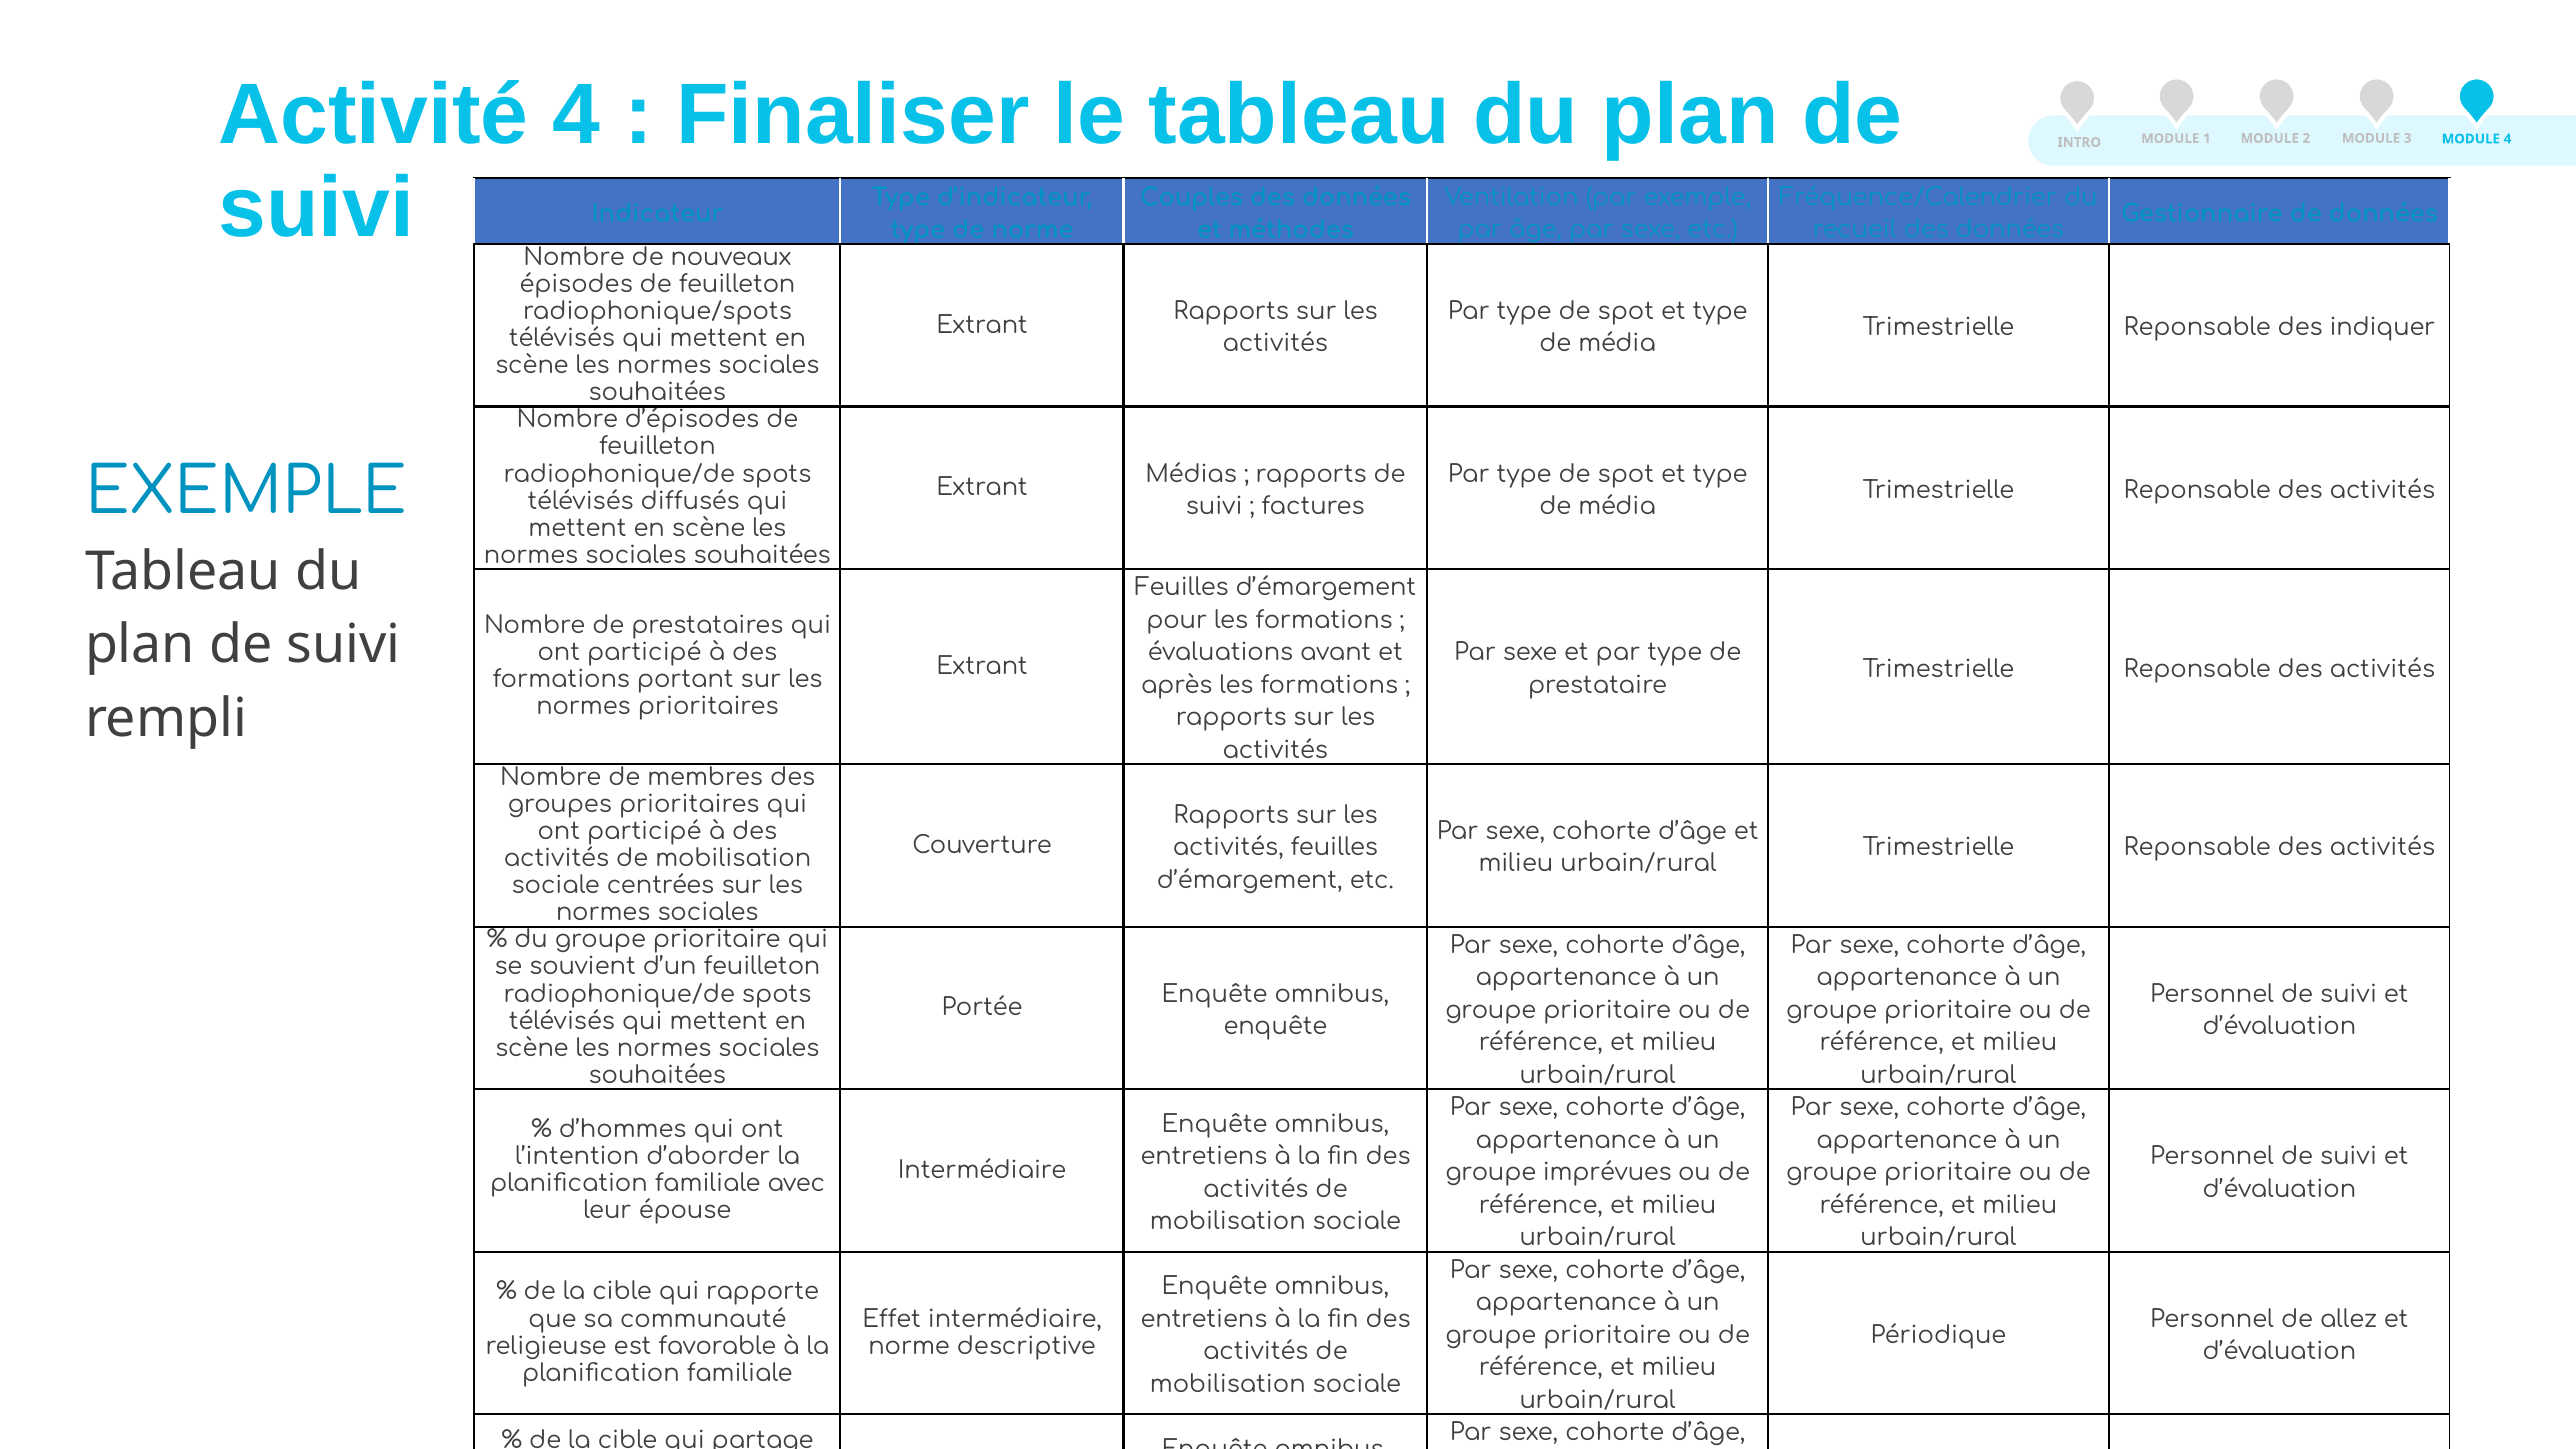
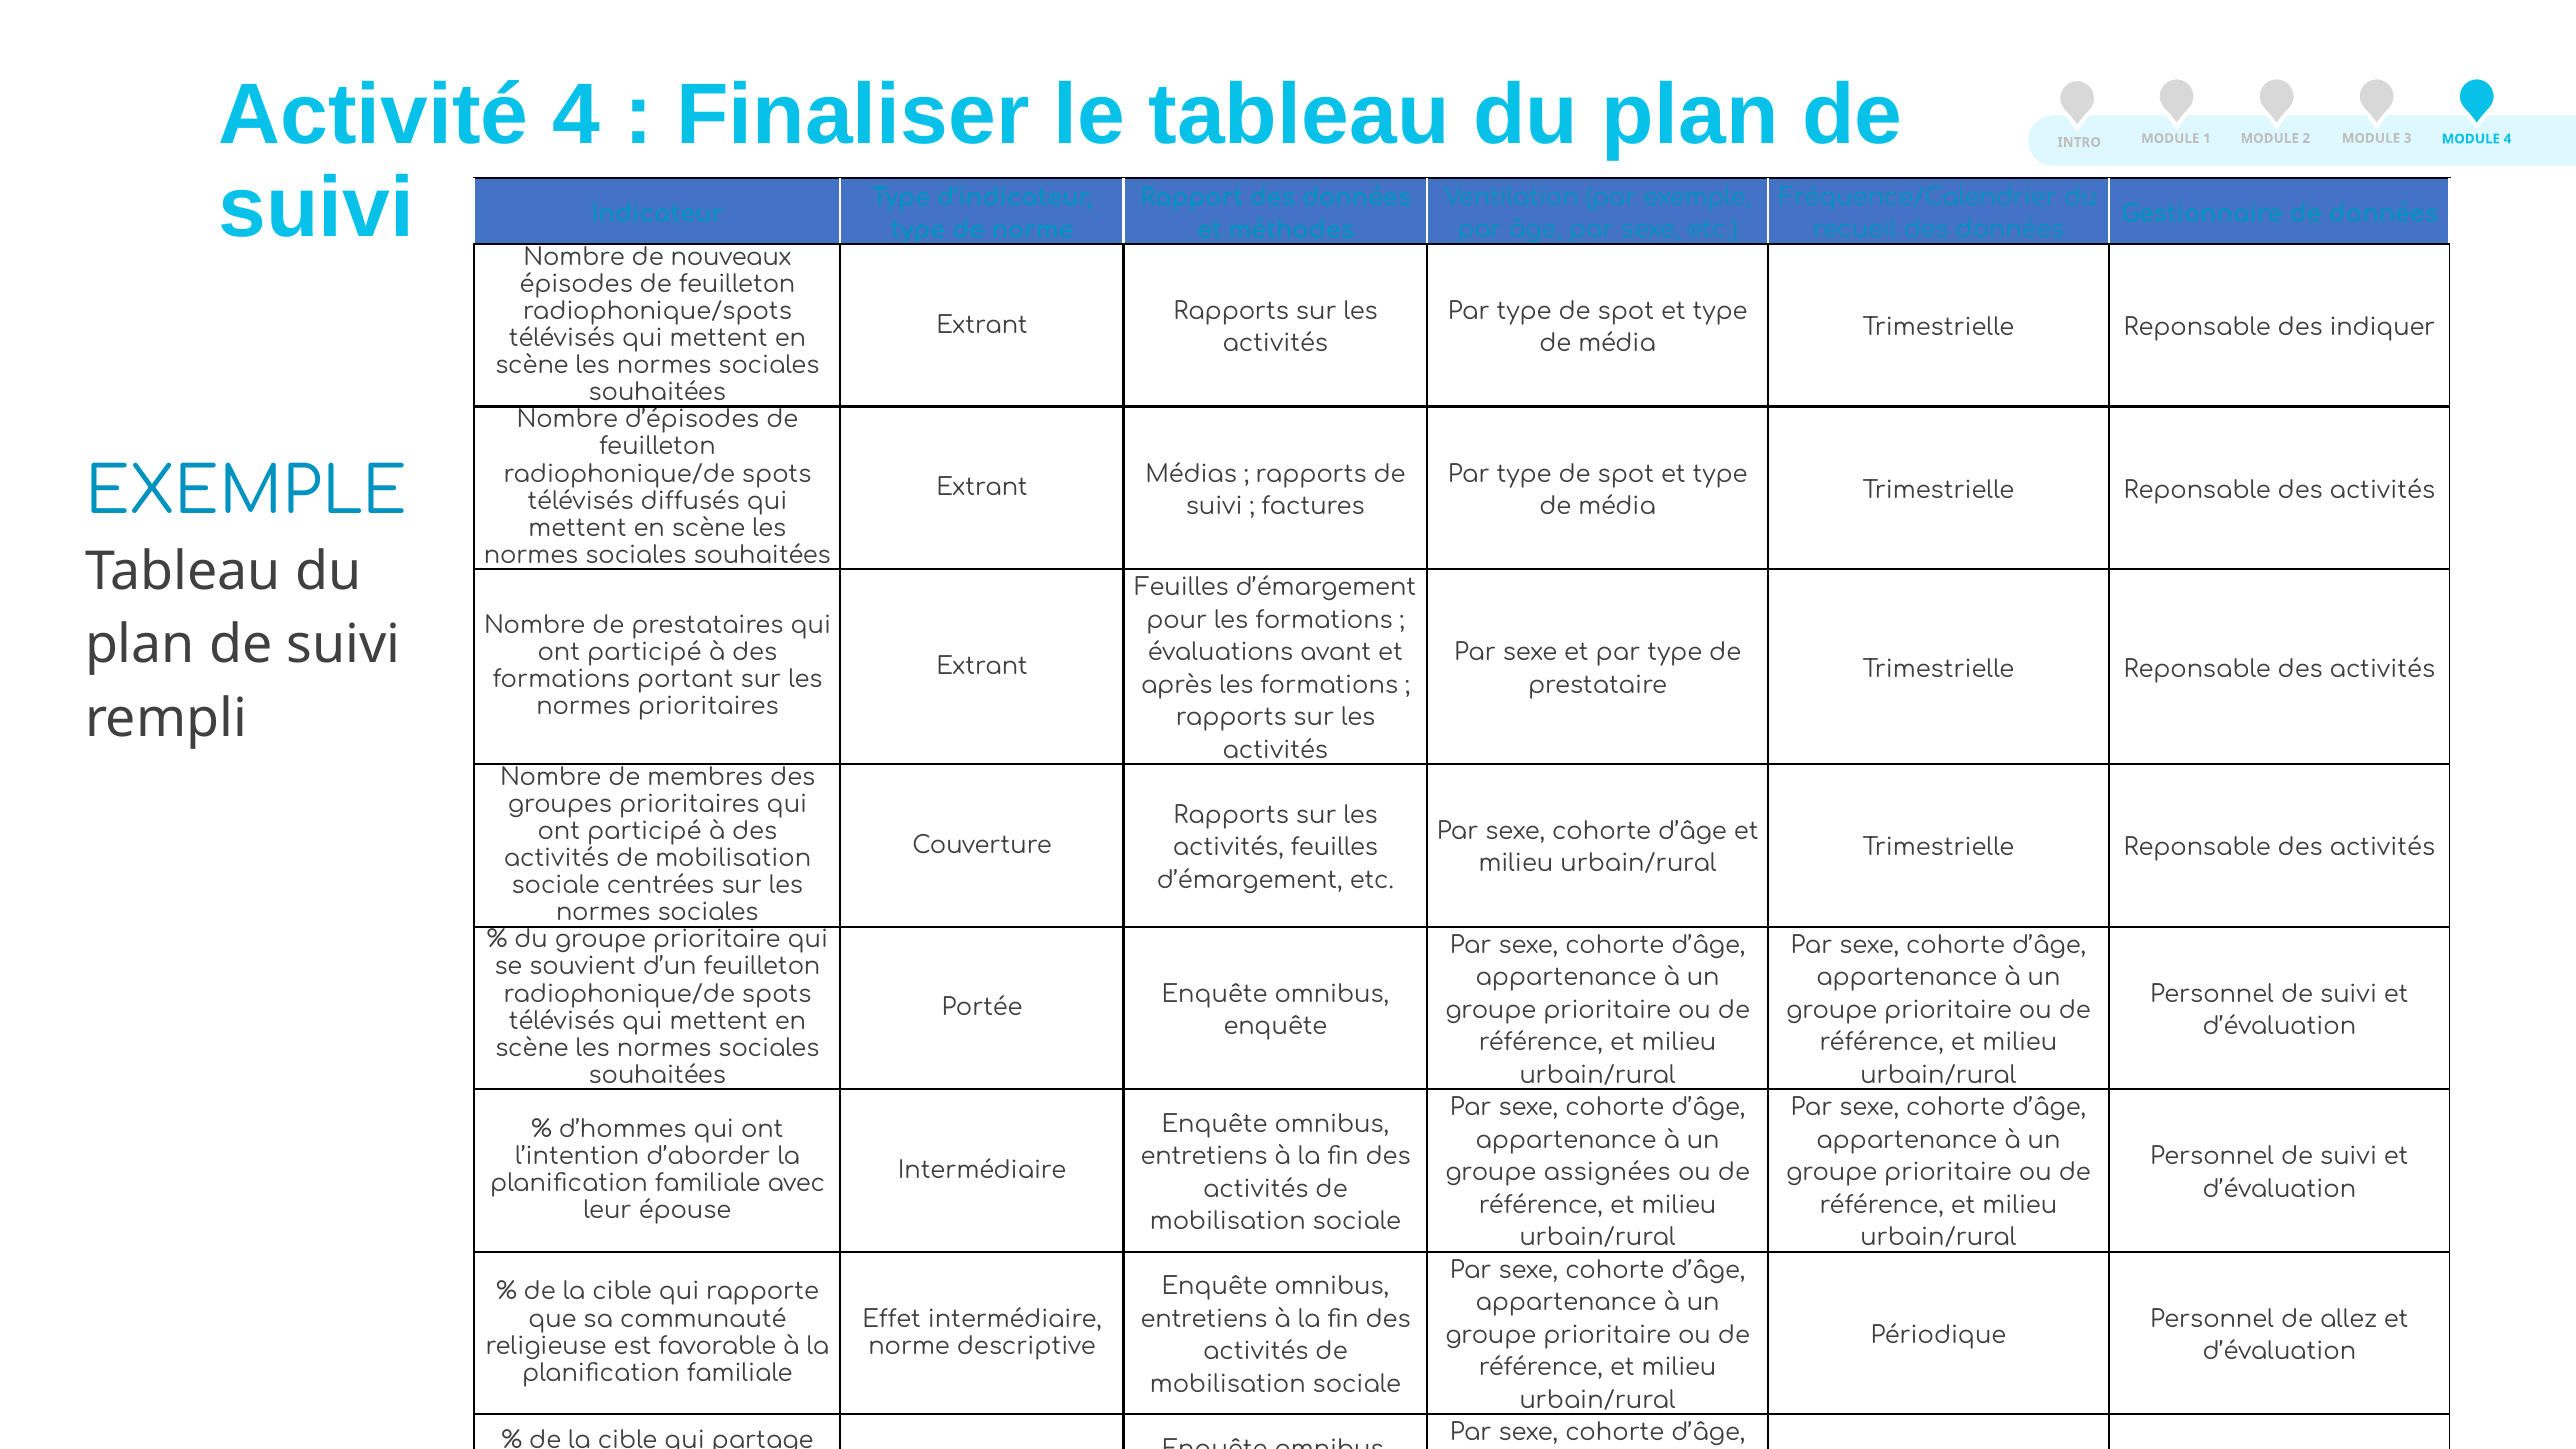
Couples: Couples -> Rapport (1191, 197)
imprévues: imprévues -> assignées (1607, 1173)
